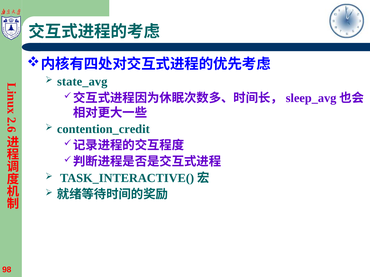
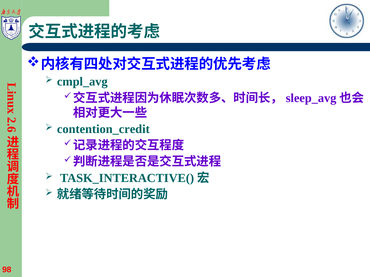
state_avg: state_avg -> cmpl_avg (82, 82)
